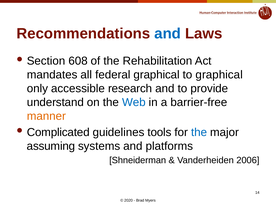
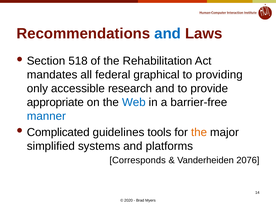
608: 608 -> 518 (78, 61)
to graphical: graphical -> providing (219, 75)
understand: understand -> appropriate (55, 102)
manner colour: orange -> blue (46, 116)
the colour: blue -> orange (199, 132)
assuming: assuming -> simplified (51, 146)
Shneiderman: Shneiderman -> Corresponds (138, 160)
2006: 2006 -> 2076 (248, 160)
